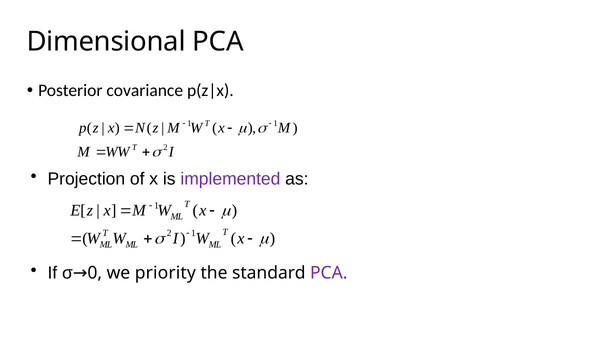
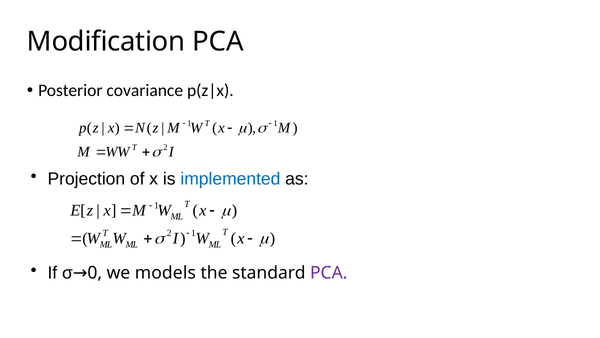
Dimensional: Dimensional -> Modification (106, 41)
implemented colour: purple -> blue (230, 179)
priority: priority -> models (165, 273)
